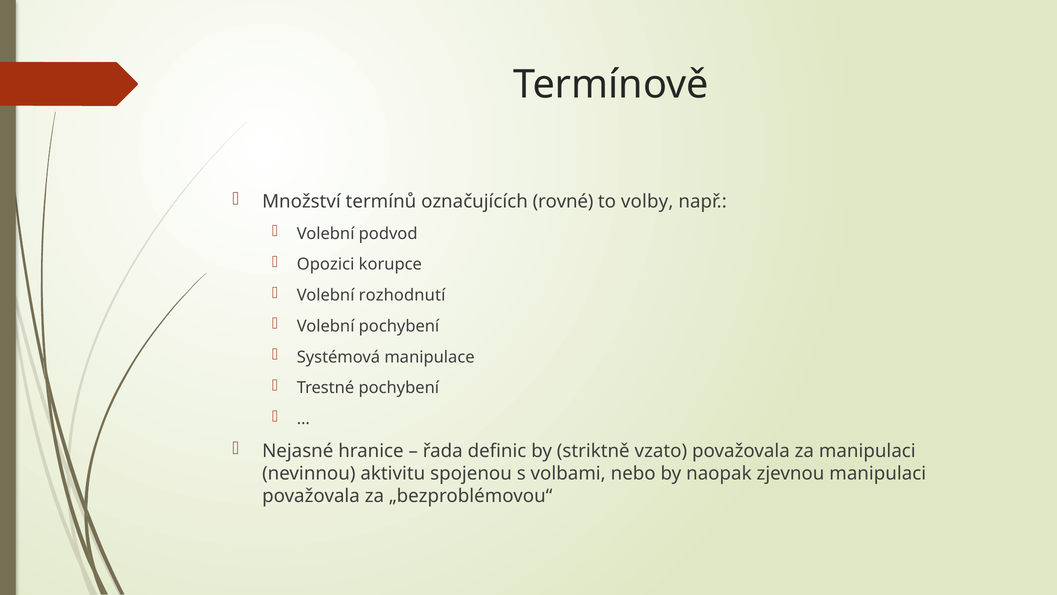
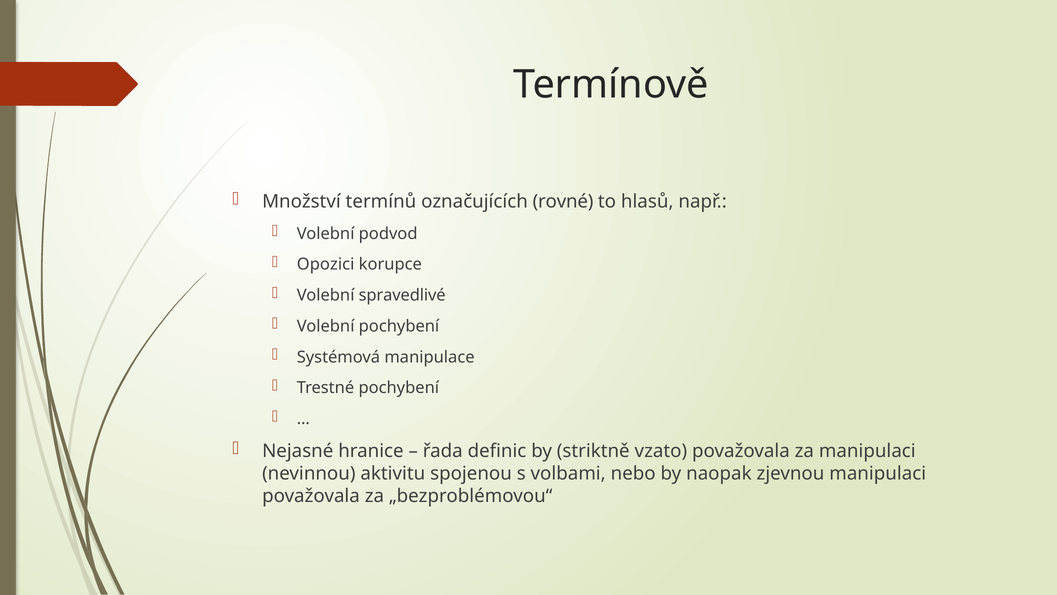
volby: volby -> hlasů (647, 201)
rozhodnutí: rozhodnutí -> spravedlivé (402, 295)
